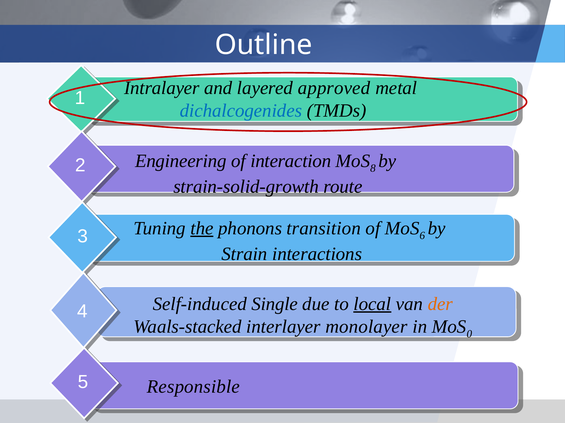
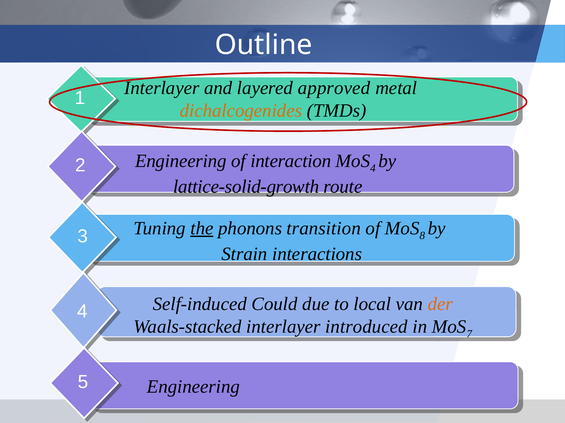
Intralayer: Intralayer -> Interlayer (162, 88)
dichalcogenides colour: blue -> orange (241, 111)
8: 8 -> 4 (373, 169)
strain-solid-growth: strain-solid-growth -> lattice-solid-growth (246, 187)
6: 6 -> 8 (422, 236)
Single: Single -> Could (275, 305)
local underline: present -> none (372, 305)
monolayer: monolayer -> introduced (366, 327)
0: 0 -> 7 (469, 334)
5 Responsible: Responsible -> Engineering (194, 387)
